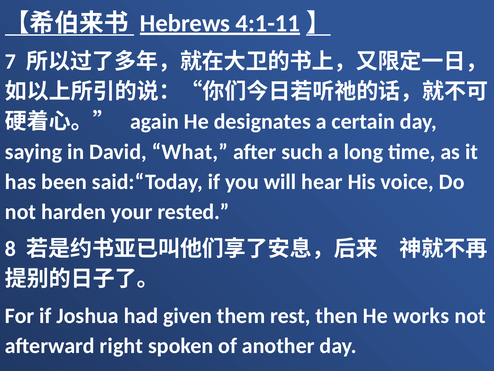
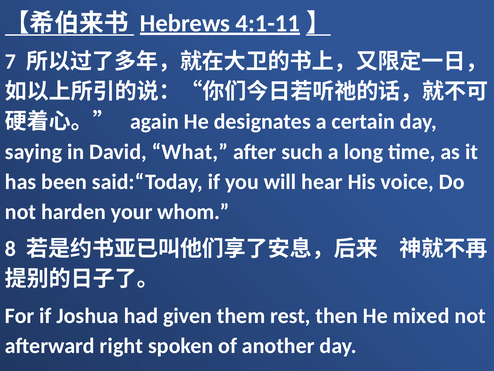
rested: rested -> whom (193, 212)
works: works -> mixed (421, 315)
